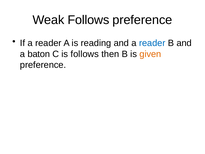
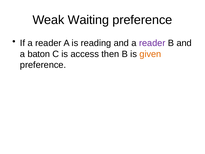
Weak Follows: Follows -> Waiting (88, 20)
reader colour: blue -> purple (152, 43)
is follows: follows -> access (85, 54)
